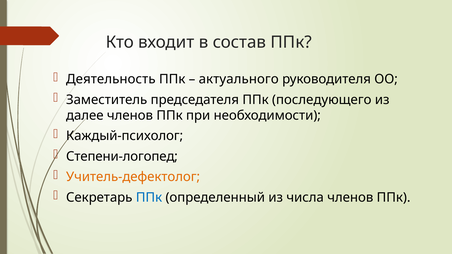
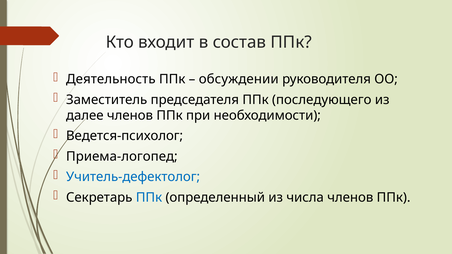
актуального: актуального -> обсуждении (239, 79)
Каждый-психолог: Каждый-психолог -> Ведется-психолог (125, 136)
Степени-логопед: Степени-логопед -> Приема-логопед (122, 157)
Учитель-дефектолог colour: orange -> blue (133, 177)
